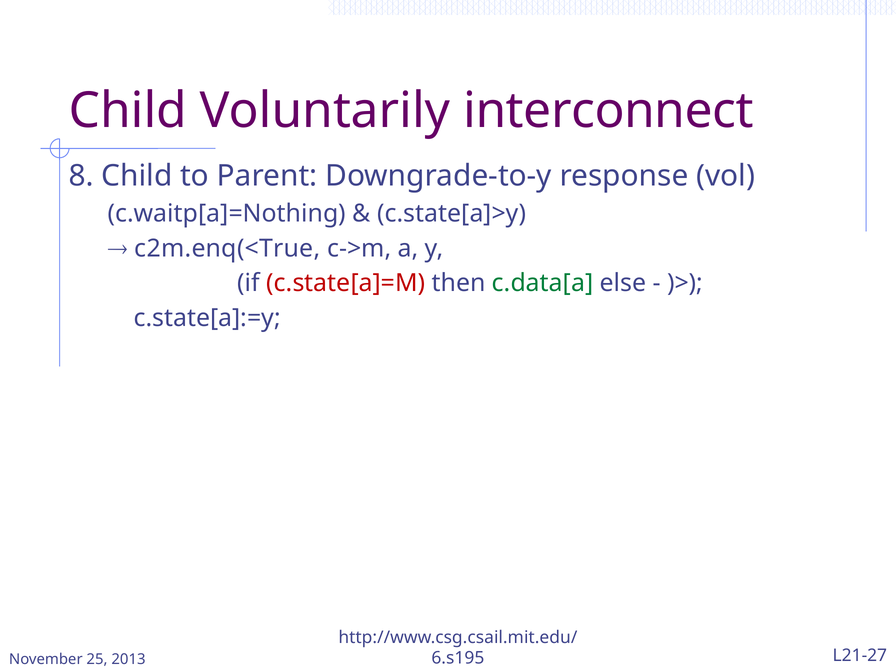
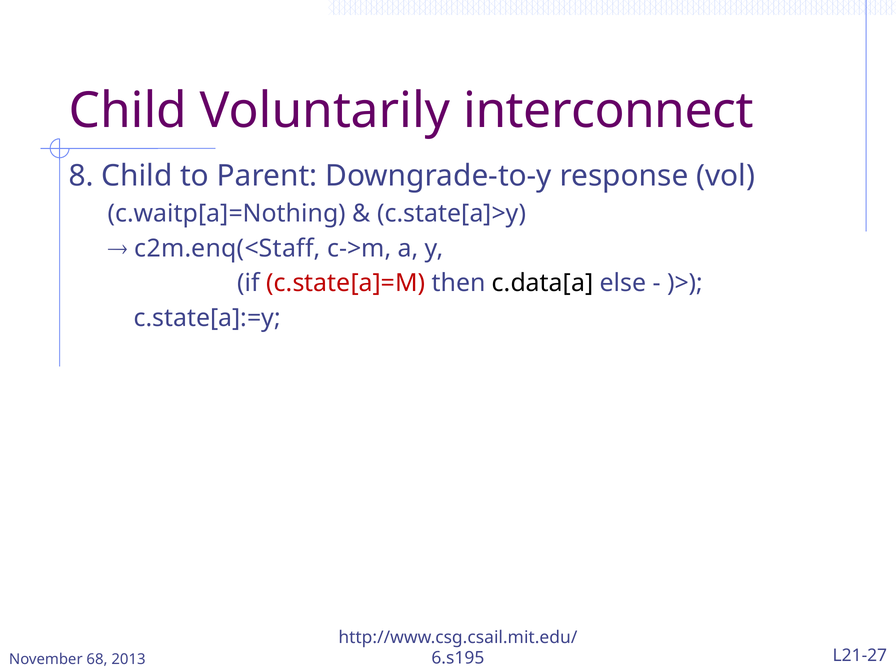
c2m.enq(<True: c2m.enq(<True -> c2m.enq(<Staff (227, 248)
c.data[a colour: green -> black (543, 283)
25: 25 -> 68 (97, 660)
